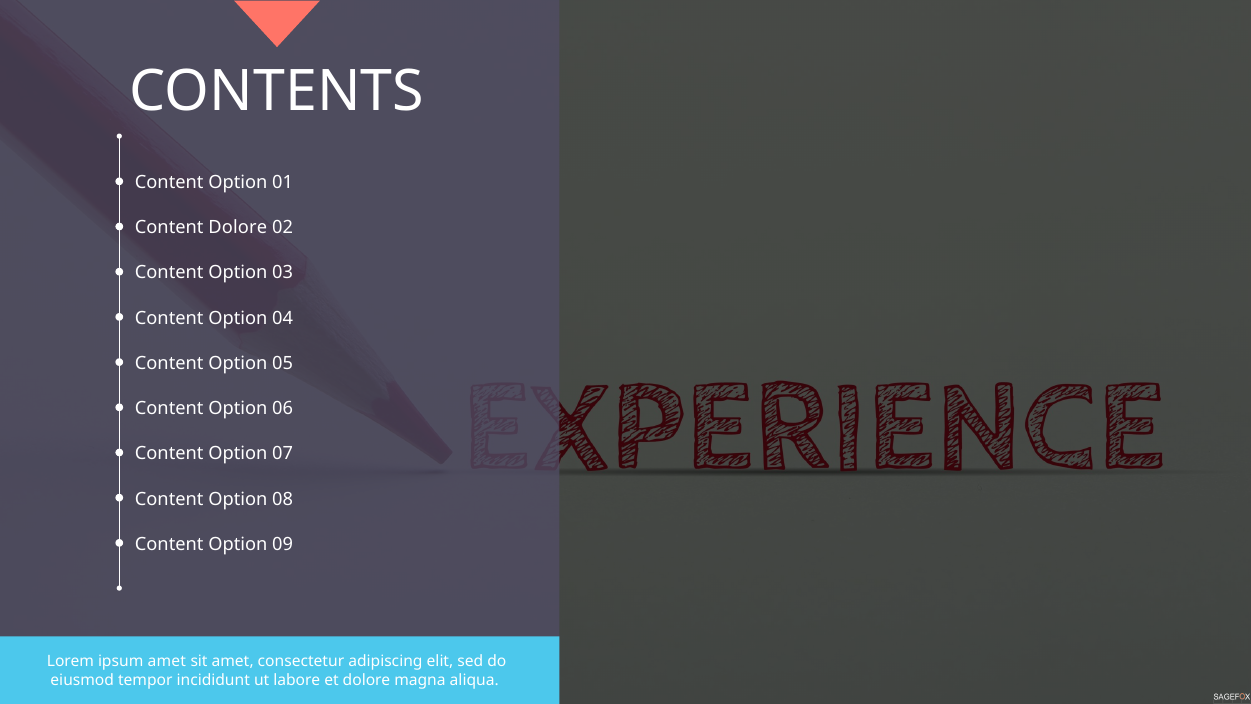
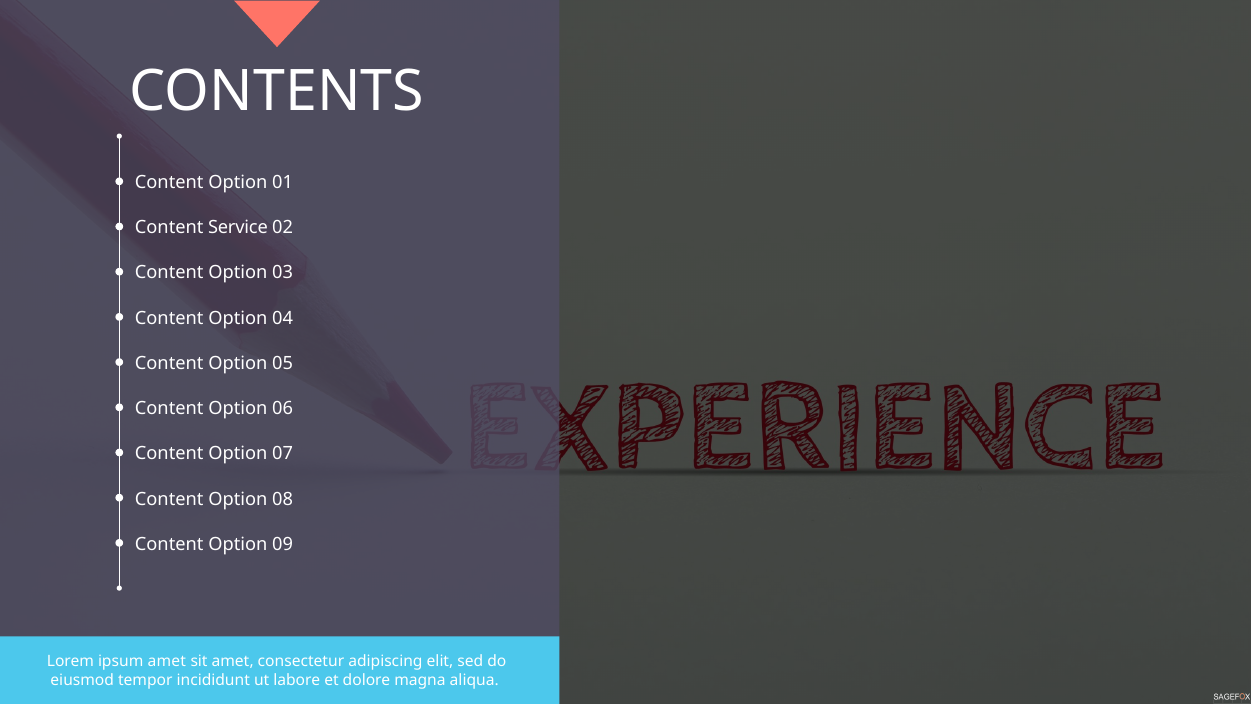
Content Dolore: Dolore -> Service (238, 228)
